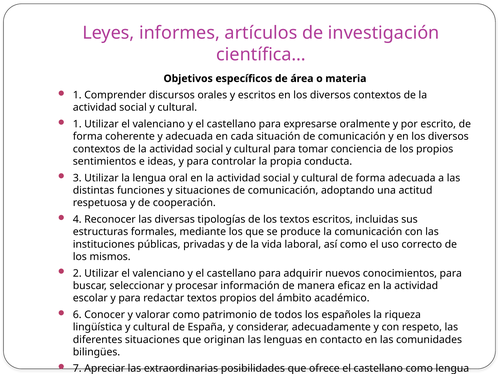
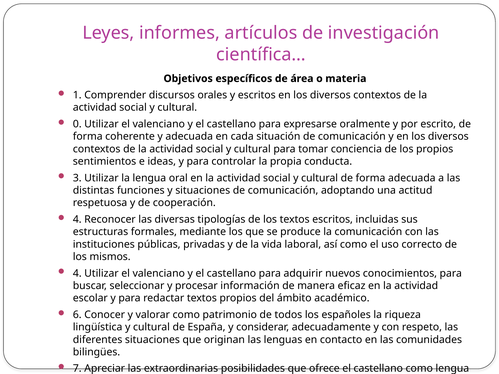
1: 1 -> 0 (77, 124)
2: 2 -> 4 (77, 273)
